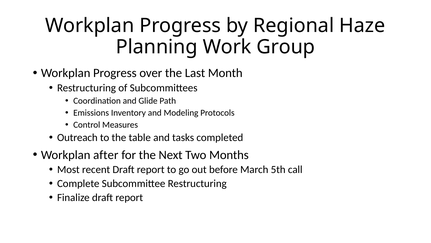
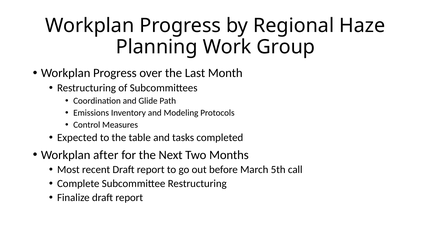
Outreach: Outreach -> Expected (77, 137)
